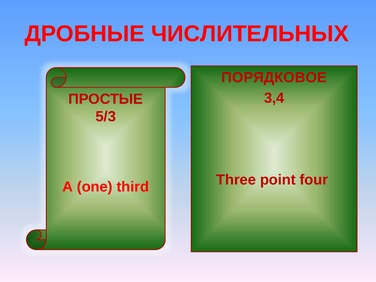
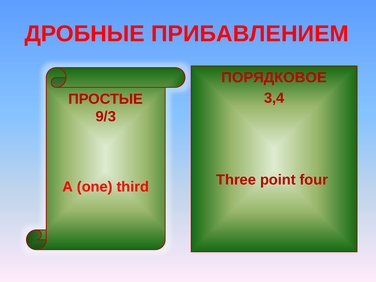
ЧИСЛИТЕЛЬНЫХ: ЧИСЛИТЕЛЬНЫХ -> ПРИБАВЛЕНИЕМ (250, 34)
5/3: 5/3 -> 9/3 (106, 117)
